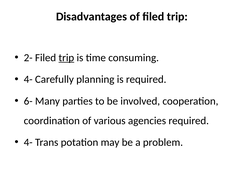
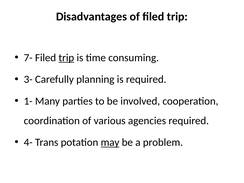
2-: 2- -> 7- (28, 58)
4-: 4- -> 3- (28, 79)
6-: 6- -> 1- (28, 101)
may underline: none -> present (110, 142)
